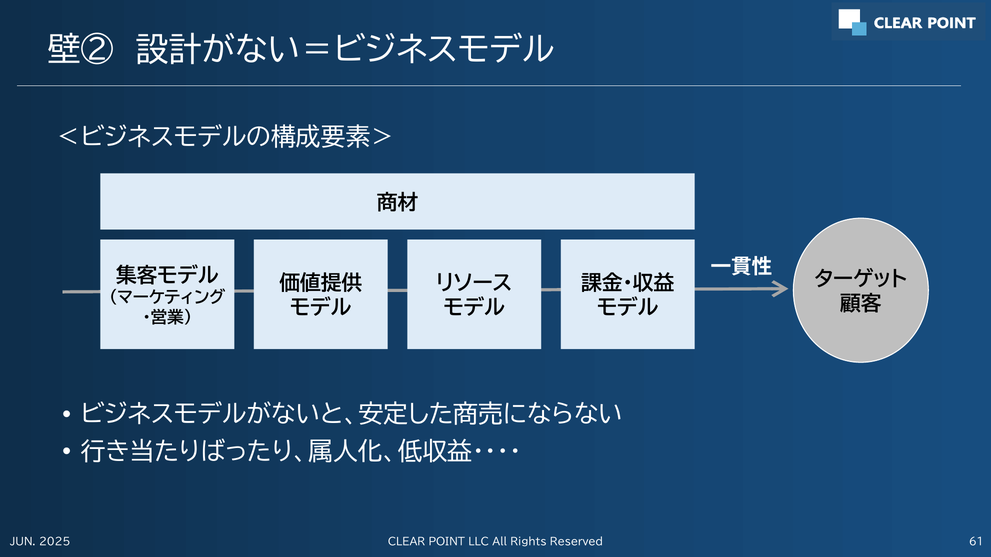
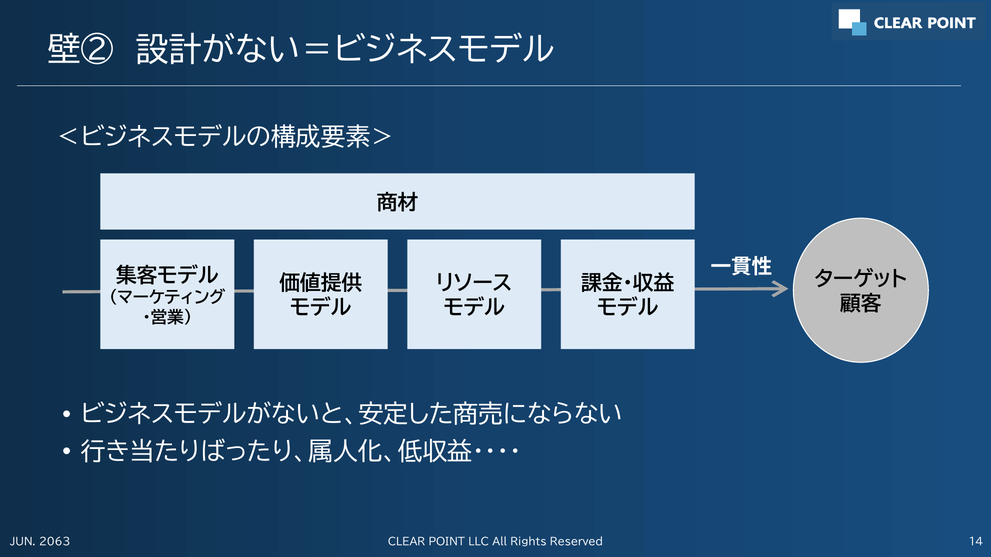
2025: 2025 -> 2063 (55, 542)
61: 61 -> 14 (976, 542)
